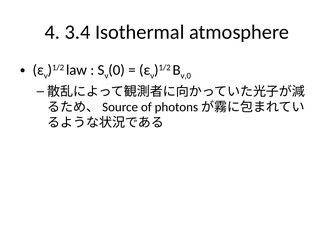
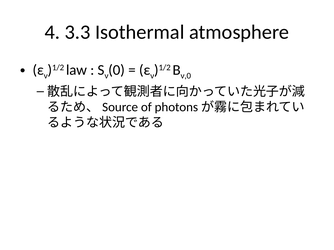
3.4: 3.4 -> 3.3 (77, 32)
